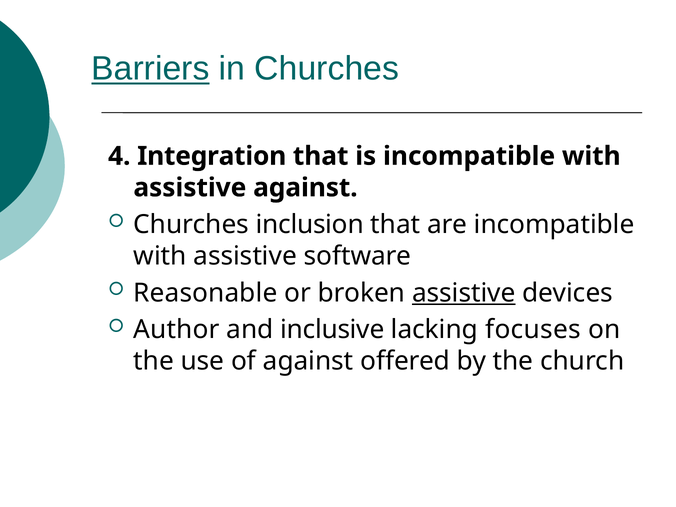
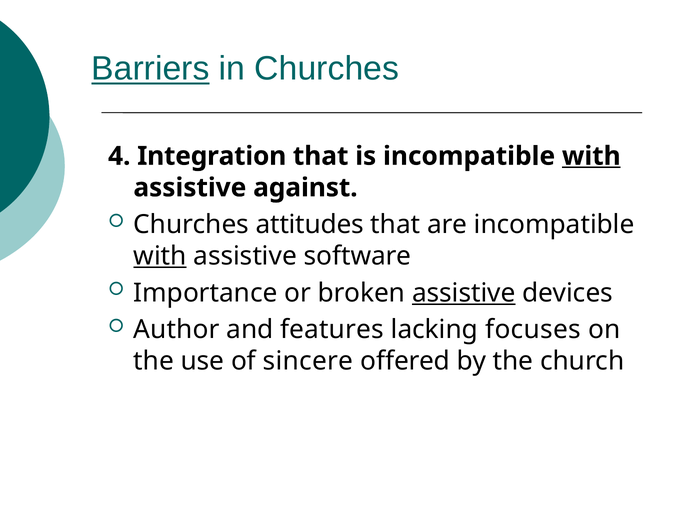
with underline: none -> present (591, 156)
inclusion: inclusion -> attitudes (310, 224)
with underline: none -> present (160, 256)
Reasonable: Reasonable -> Importance (205, 293)
inclusive: inclusive -> features (332, 330)
of against: against -> sincere (308, 361)
